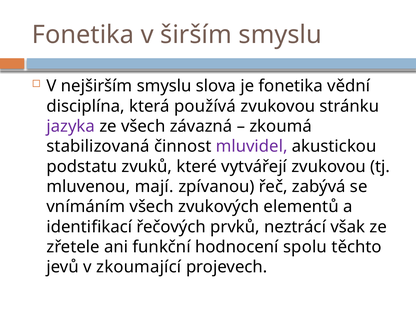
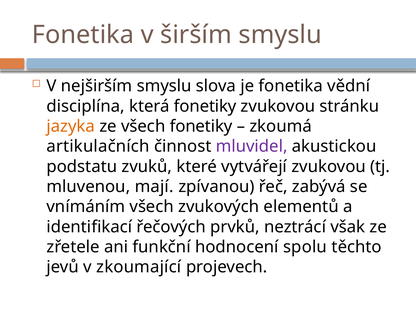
která používá: používá -> fonetiky (205, 106)
jazyka colour: purple -> orange (71, 126)
všech závazná: závazná -> fonetiky (201, 126)
stabilizovaná: stabilizovaná -> artikulačních (98, 146)
